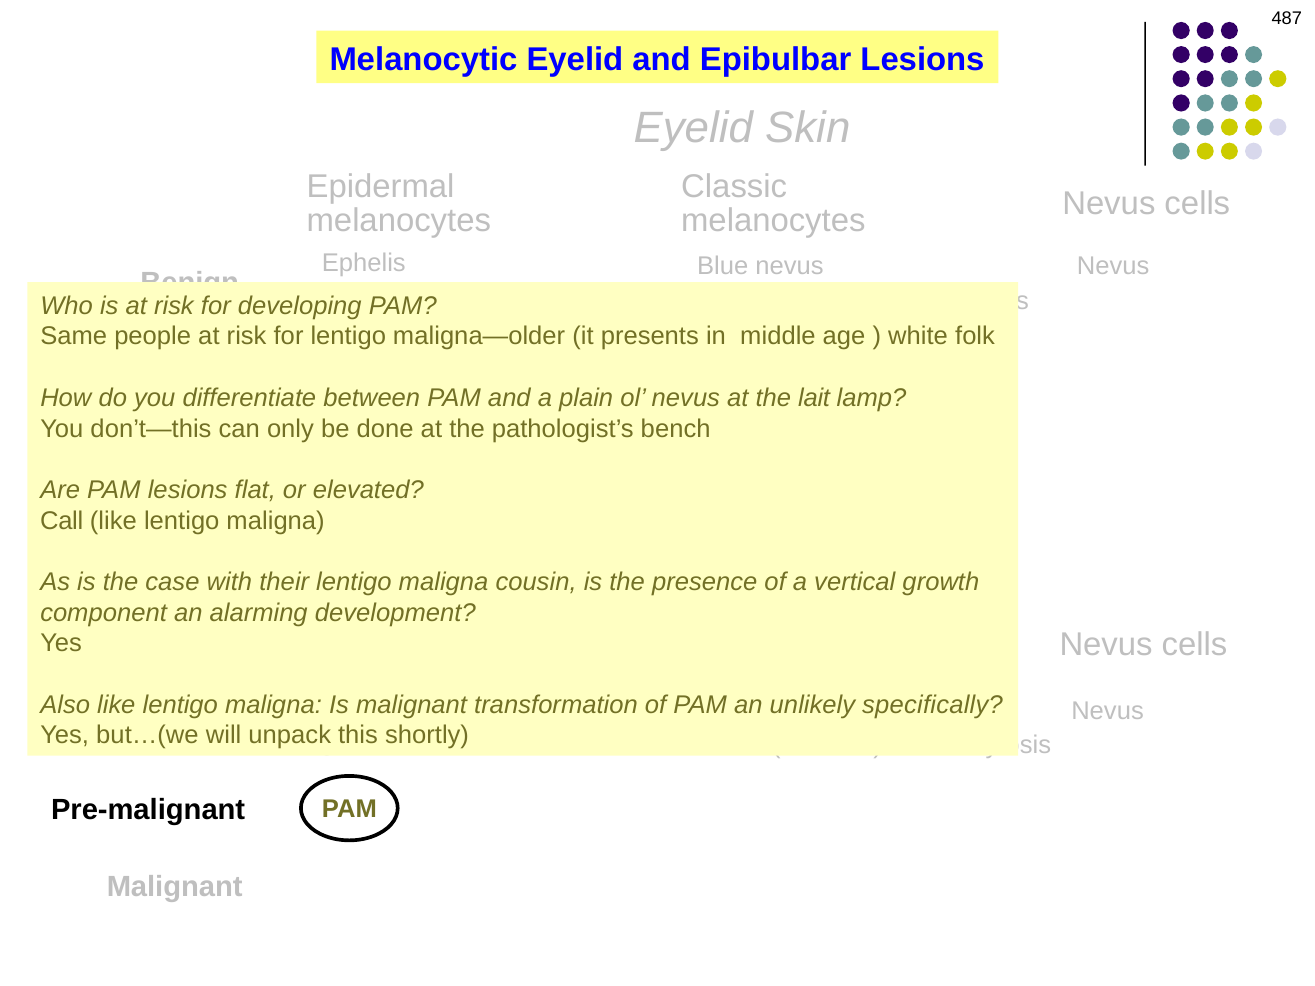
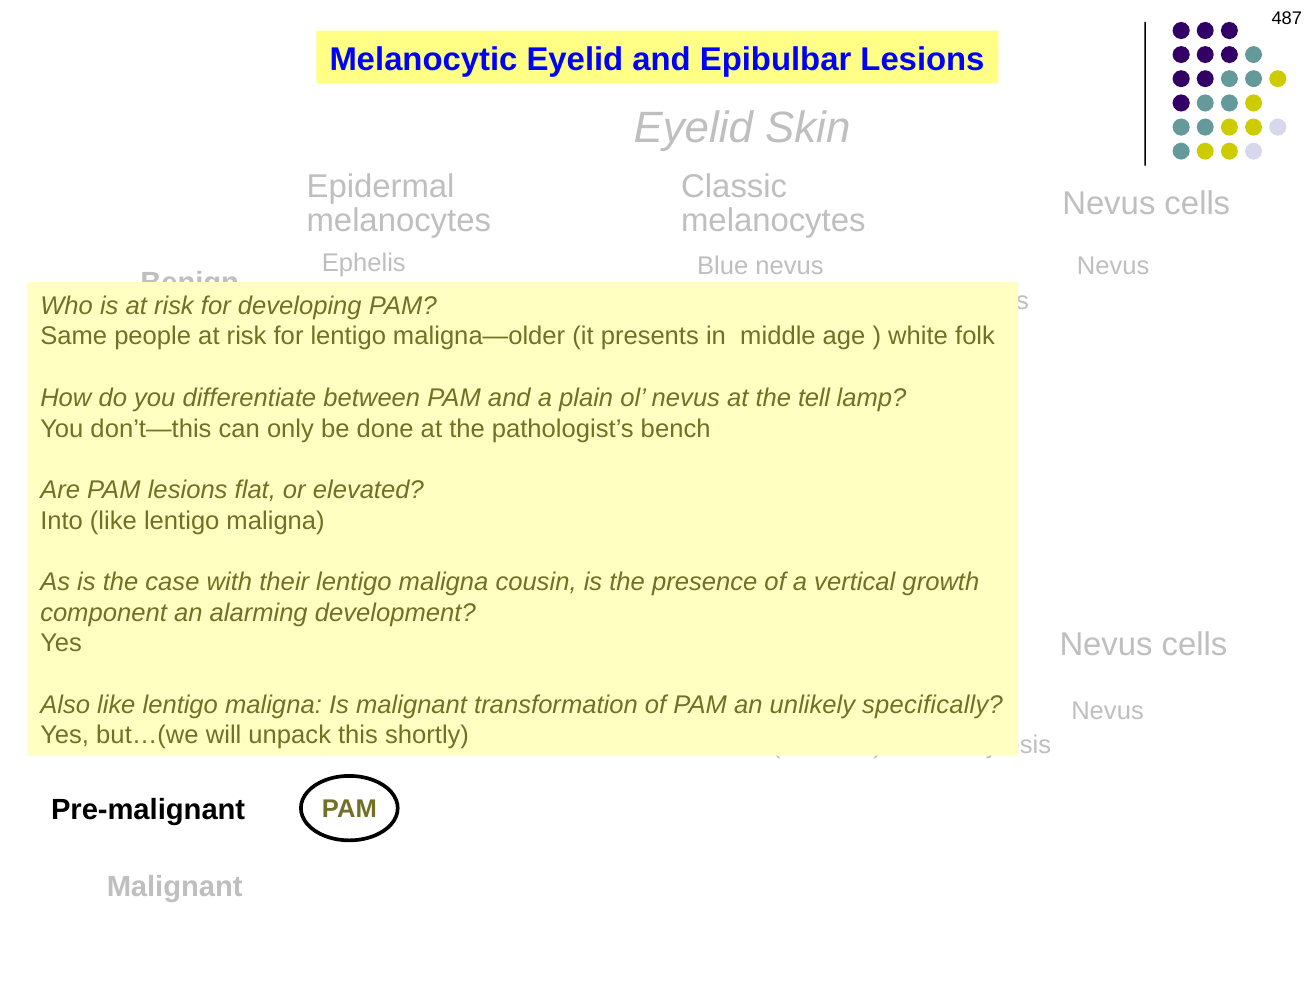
lait: lait -> tell (814, 398)
Call: Call -> Into (62, 521)
